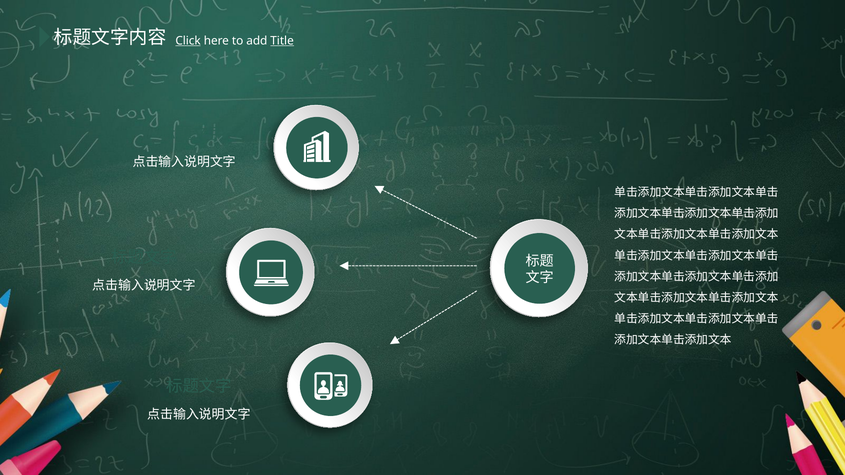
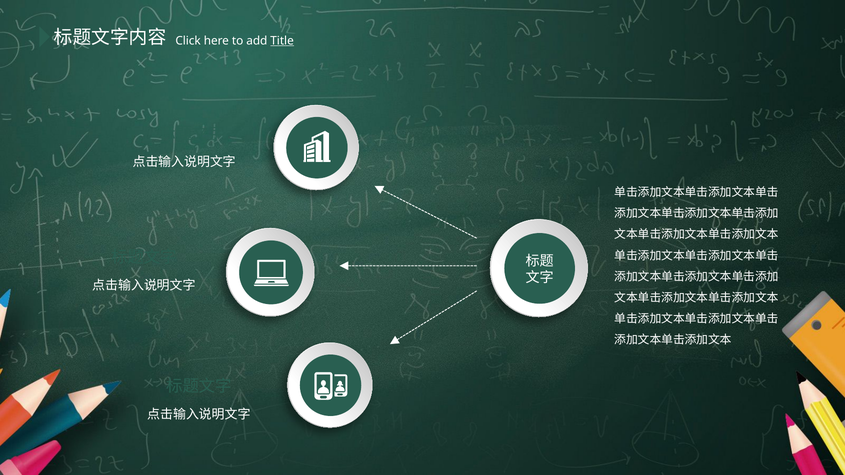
Click underline: present -> none (188, 41)
